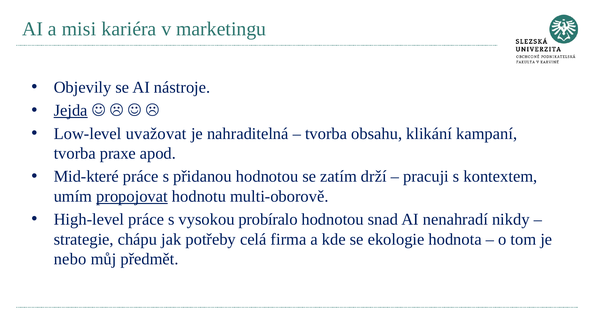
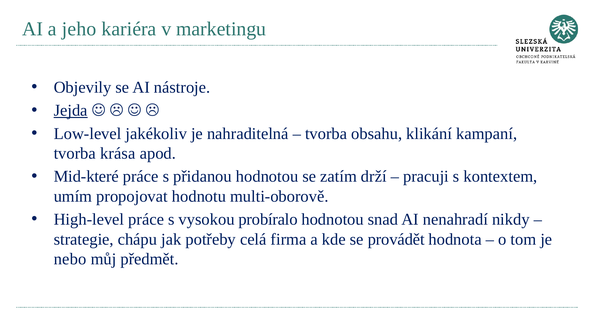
misi: misi -> jeho (79, 29)
uvažovat: uvažovat -> jakékoliv (156, 133)
praxe: praxe -> krása (118, 153)
propojovat underline: present -> none (132, 196)
ekologie: ekologie -> provádět (396, 239)
